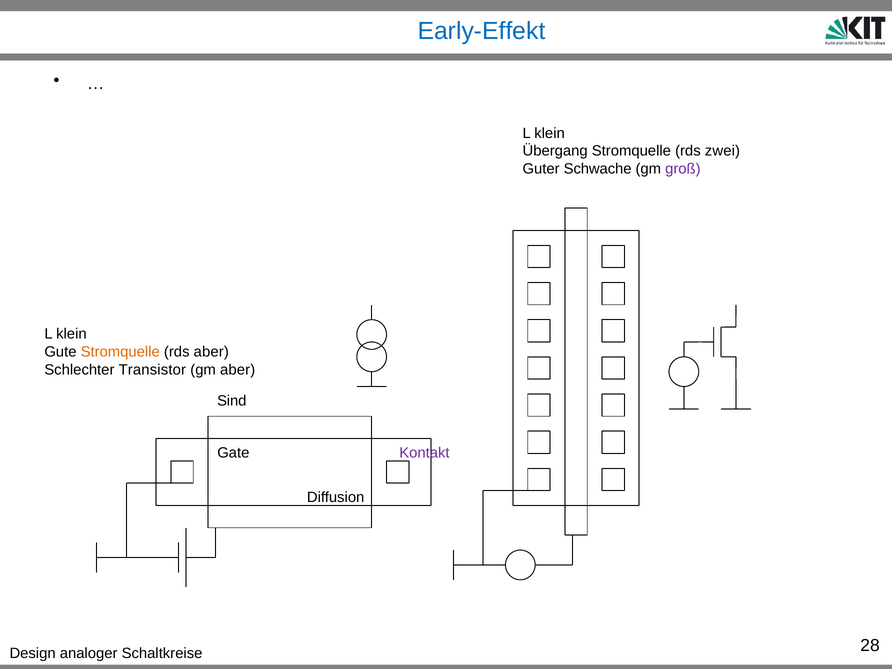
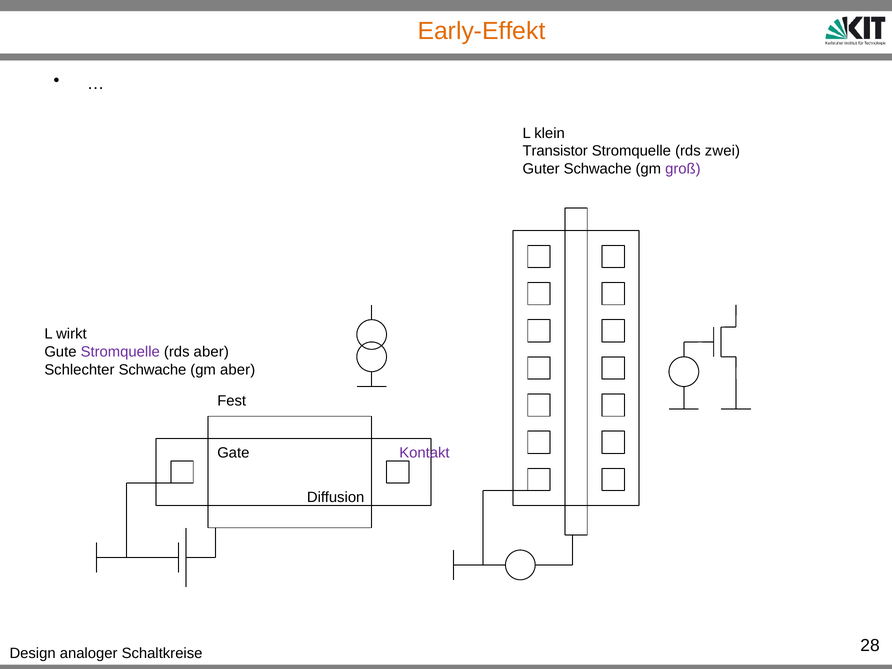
Early-Effekt colour: blue -> orange (482, 31)
Übergang: Übergang -> Transistor (555, 151)
klein: klein -> wirkt (71, 334)
Stromquelle colour: orange -> purple (120, 352)
Schlechter Transistor: Transistor -> Schwache (152, 370)
Sind: Sind -> Fest (232, 401)
